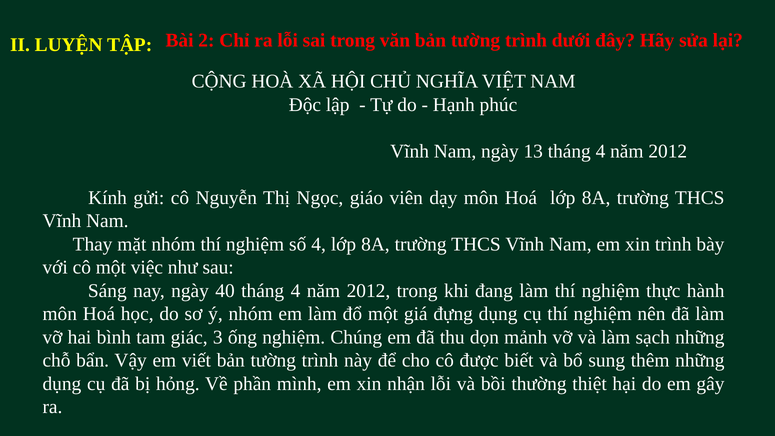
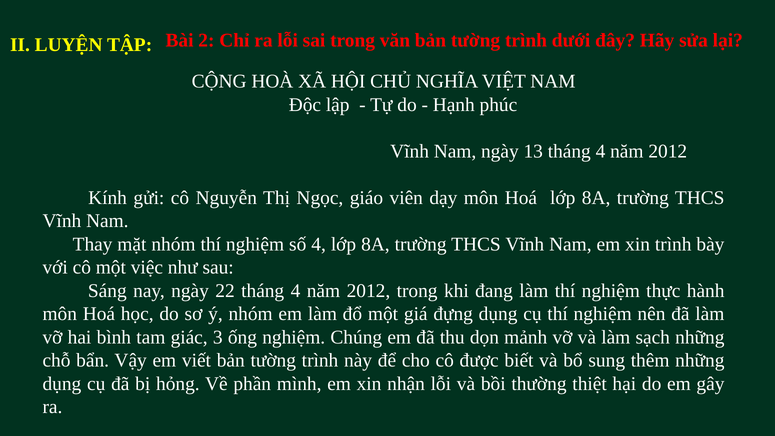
40: 40 -> 22 (225, 291)
